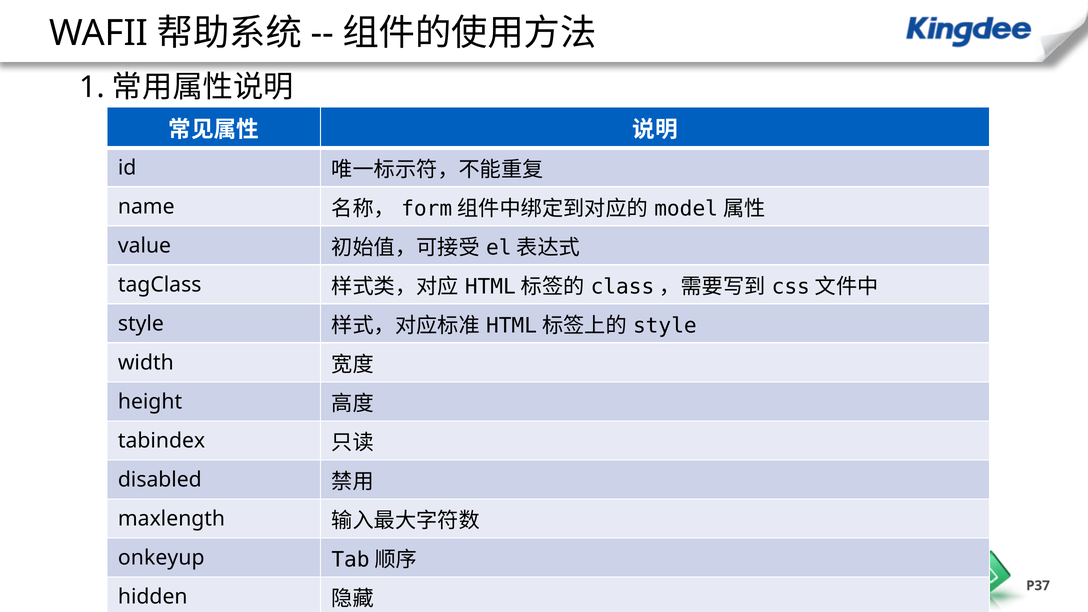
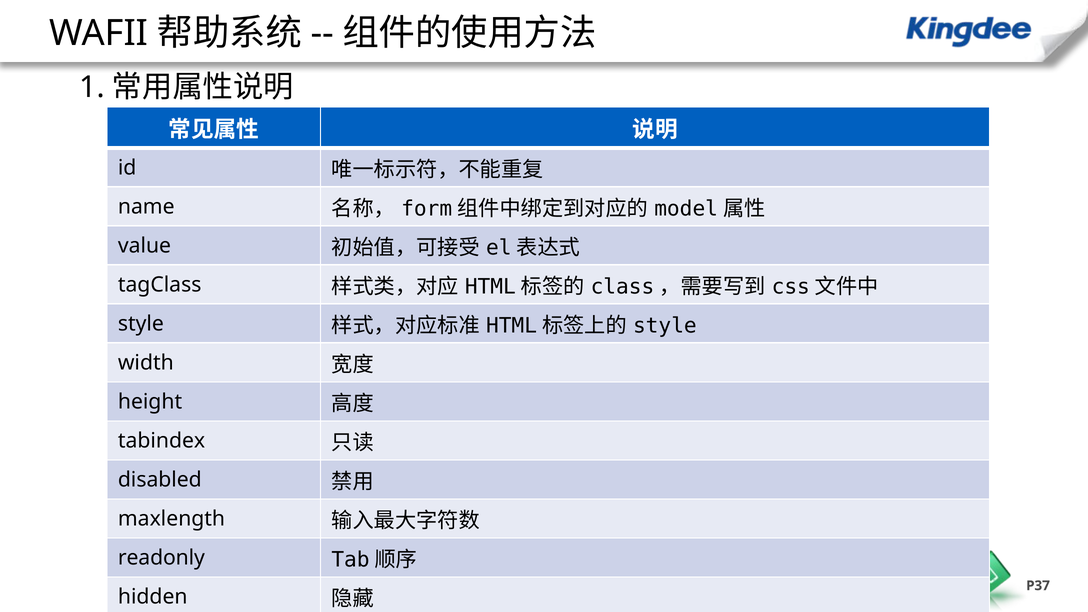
onkeyup: onkeyup -> readonly (161, 558)
